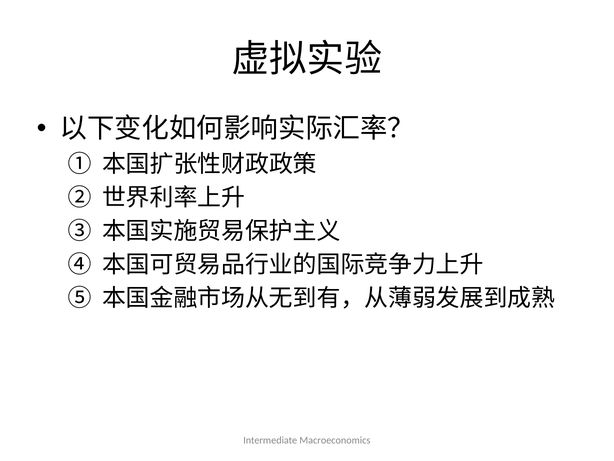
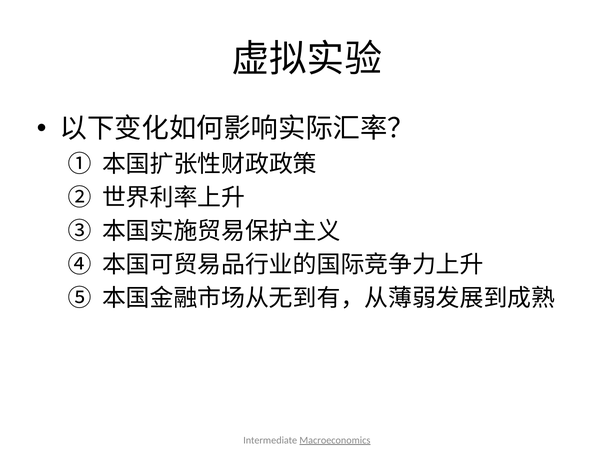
Macroeconomics underline: none -> present (335, 440)
